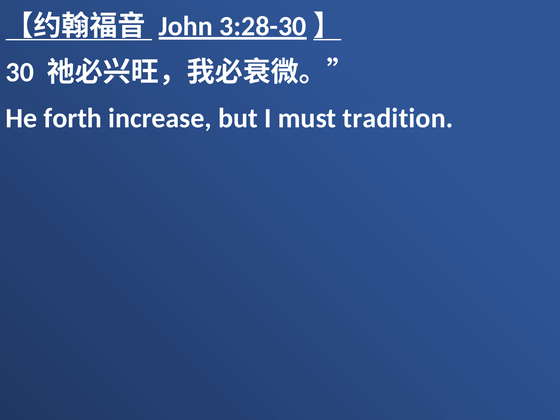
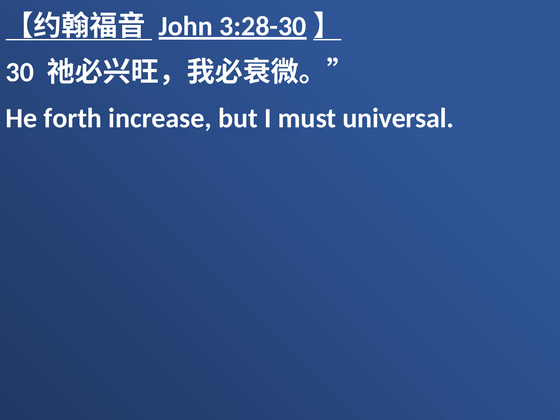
tradition: tradition -> universal (398, 118)
